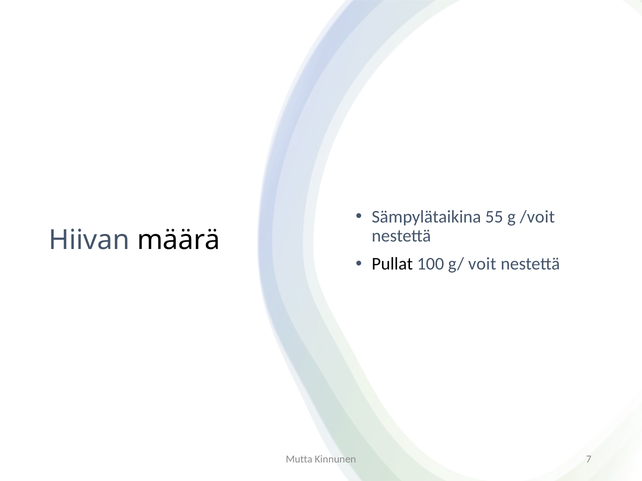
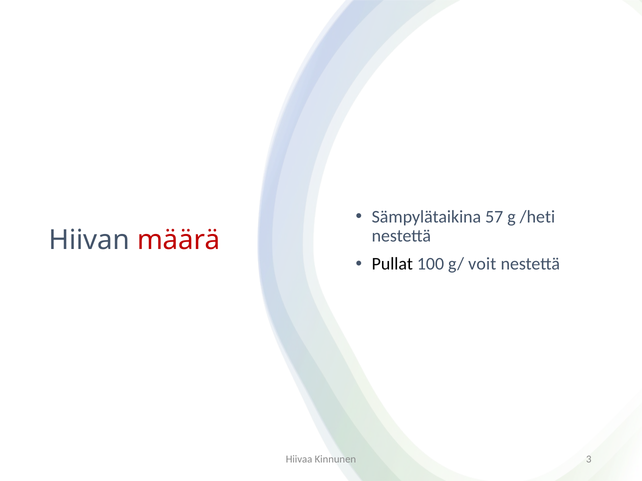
55: 55 -> 57 (494, 217)
/voit: /voit -> /heti (537, 217)
määrä colour: black -> red (179, 241)
Mutta: Mutta -> Hiivaa (299, 460)
7: 7 -> 3 (589, 460)
